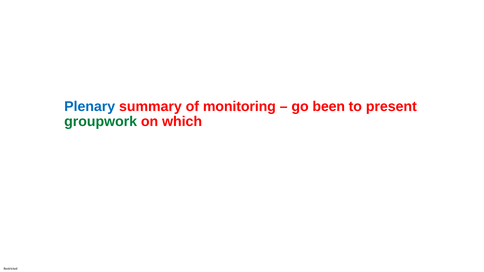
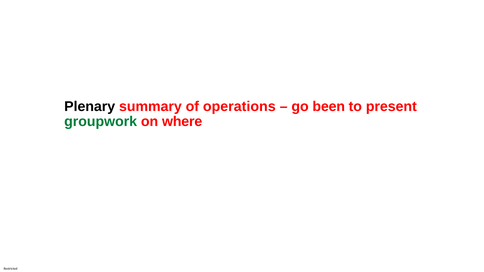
Plenary colour: blue -> black (90, 107)
monitoring: monitoring -> operations (239, 107)
which: which -> where (182, 122)
